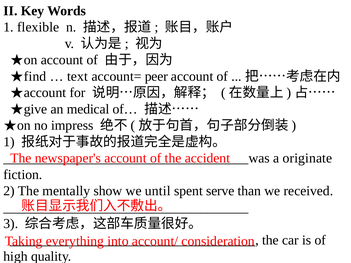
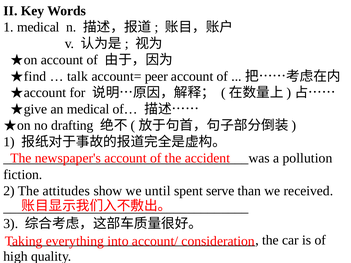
1 flexible: flexible -> medical (38, 27)
text: text -> talk (77, 76)
impress: impress -> drafting (72, 126)
originate: originate -> pollution (307, 158)
mentally: mentally -> attitudes (66, 191)
